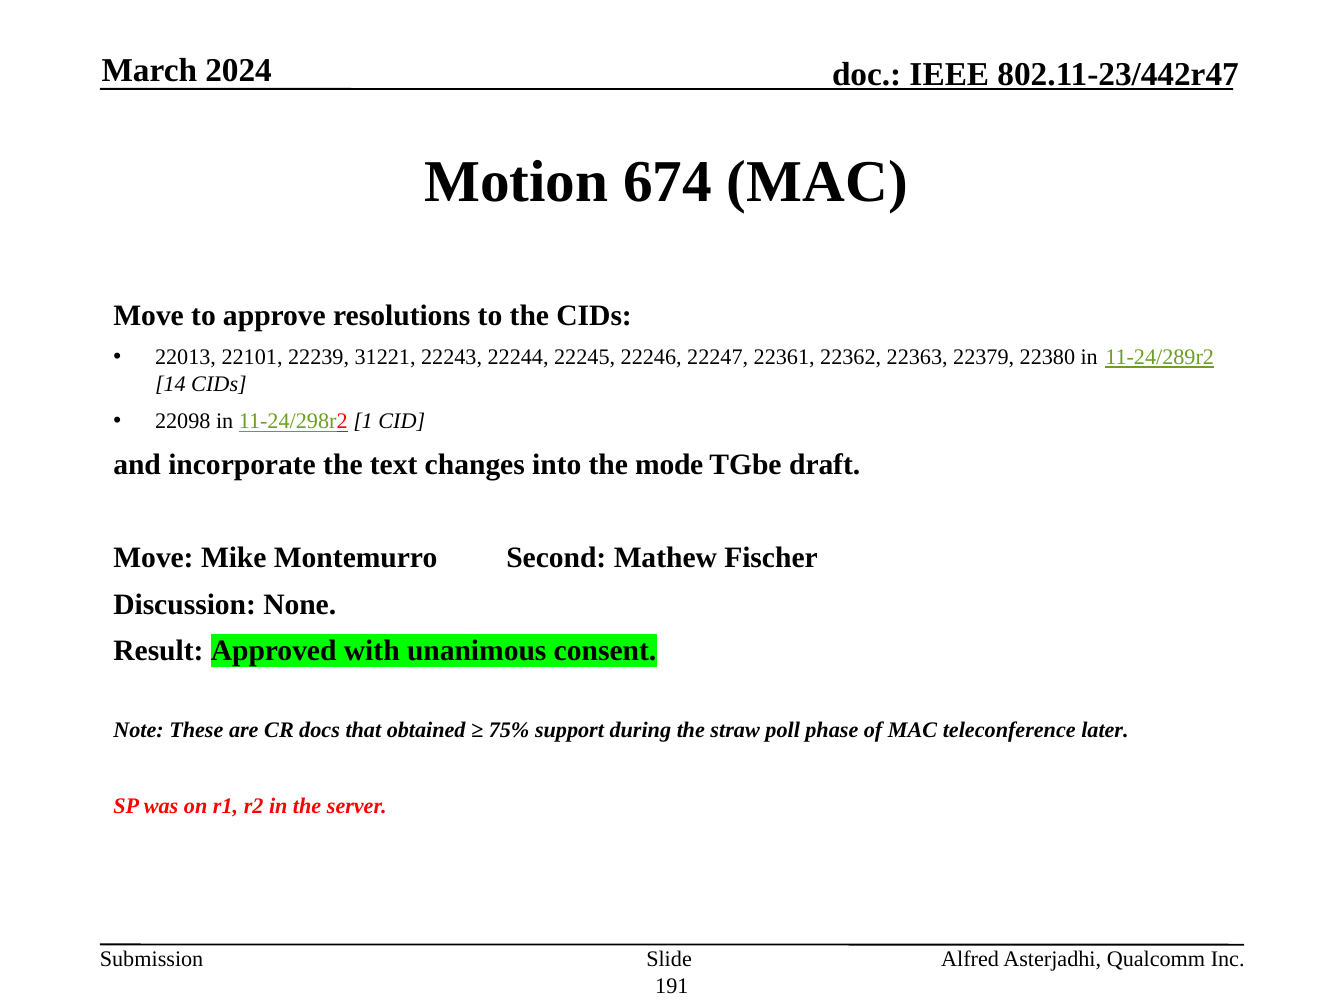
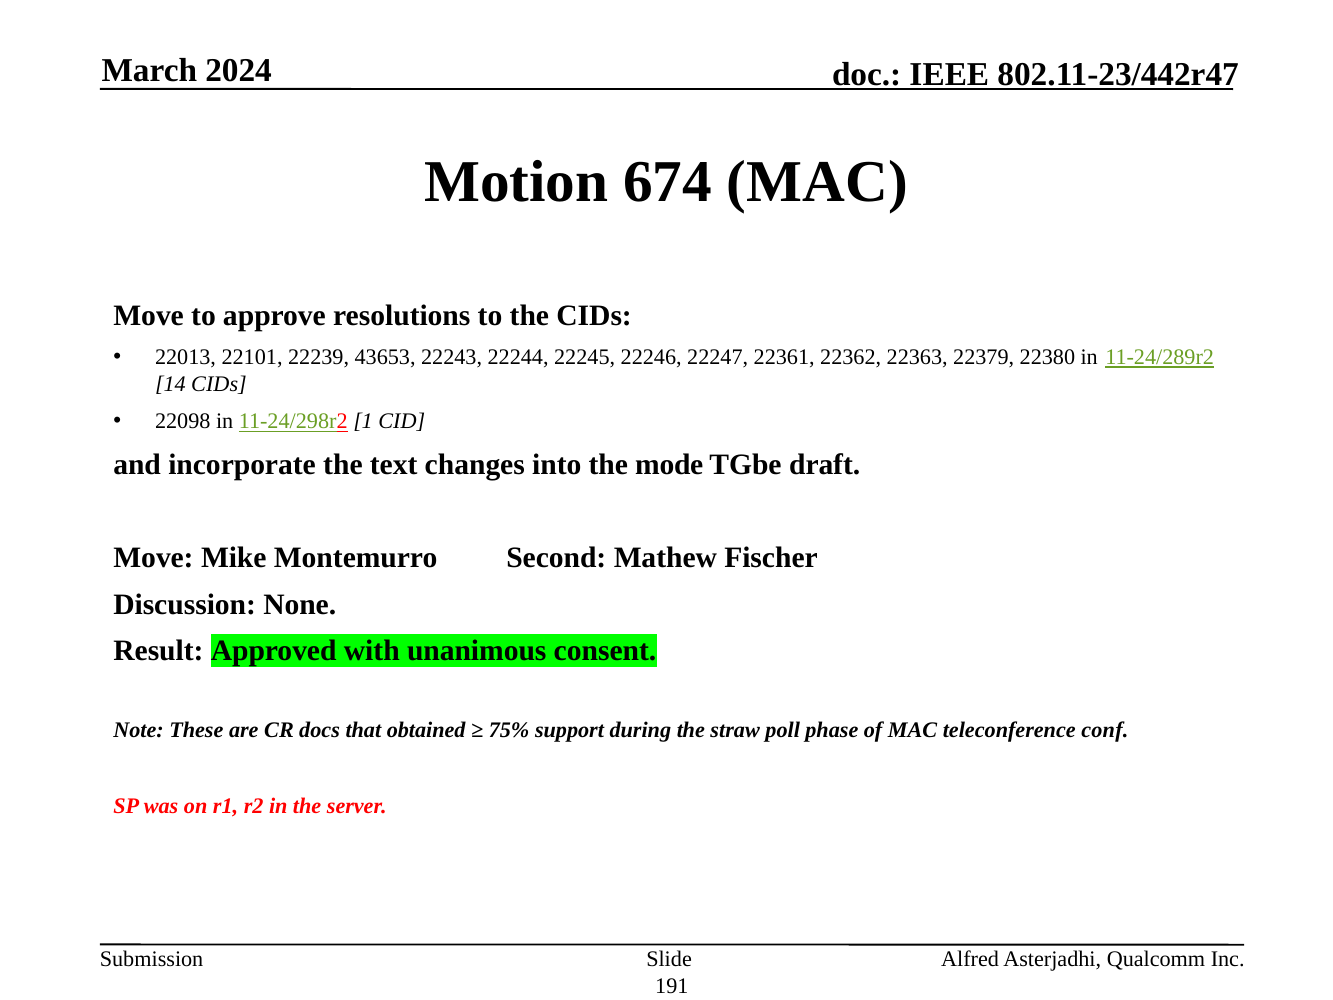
31221: 31221 -> 43653 (385, 357)
later: later -> conf (1105, 730)
